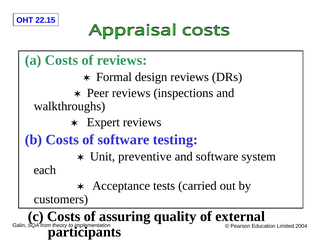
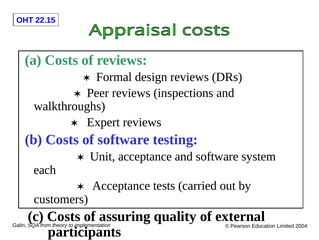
Unit preventive: preventive -> acceptance (145, 156)
